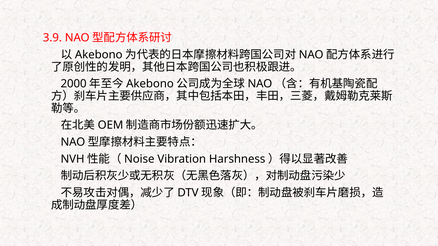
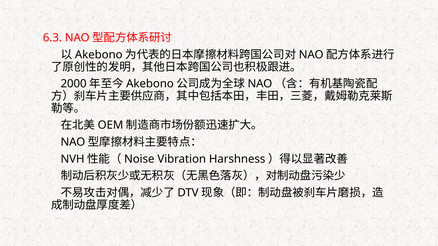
3.9: 3.9 -> 6.3 (52, 38)
